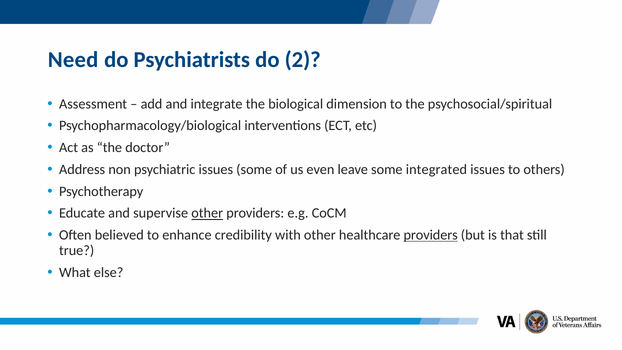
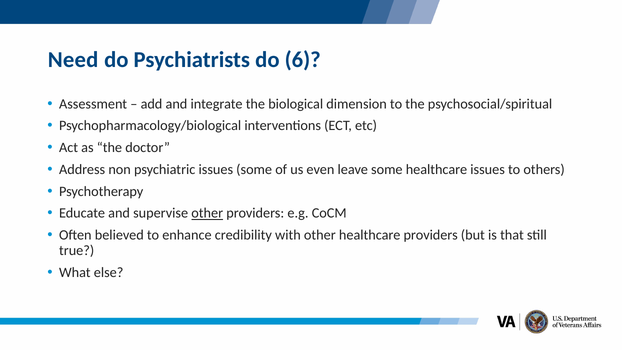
2: 2 -> 6 (303, 60)
some integrated: integrated -> healthcare (437, 169)
providers underline: present -> none (431, 235)
